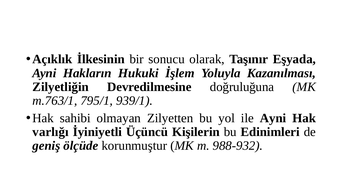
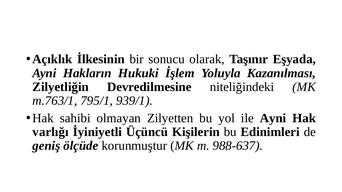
doğruluğuna: doğruluğuna -> niteliğindeki (242, 87)
988-932: 988-932 -> 988-637 (238, 146)
